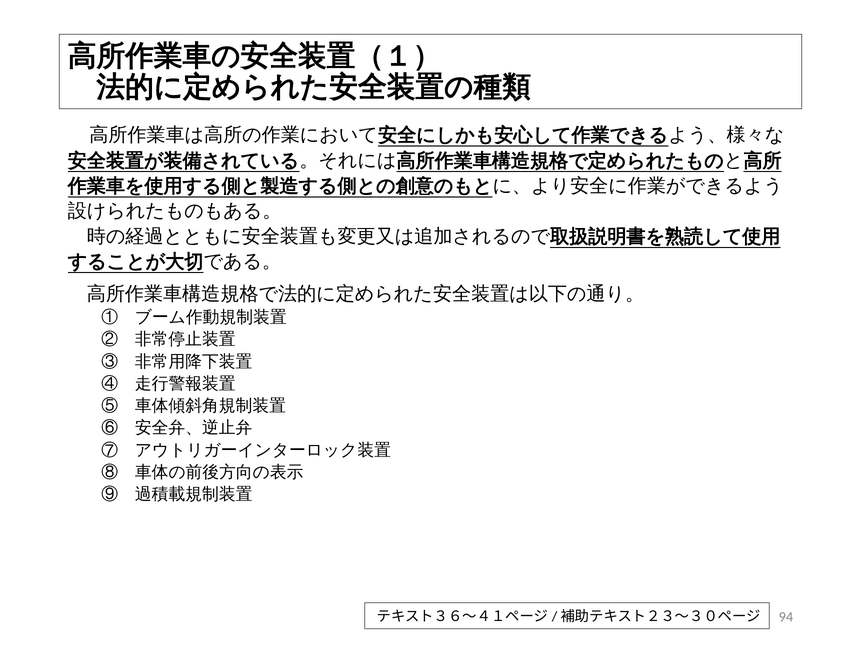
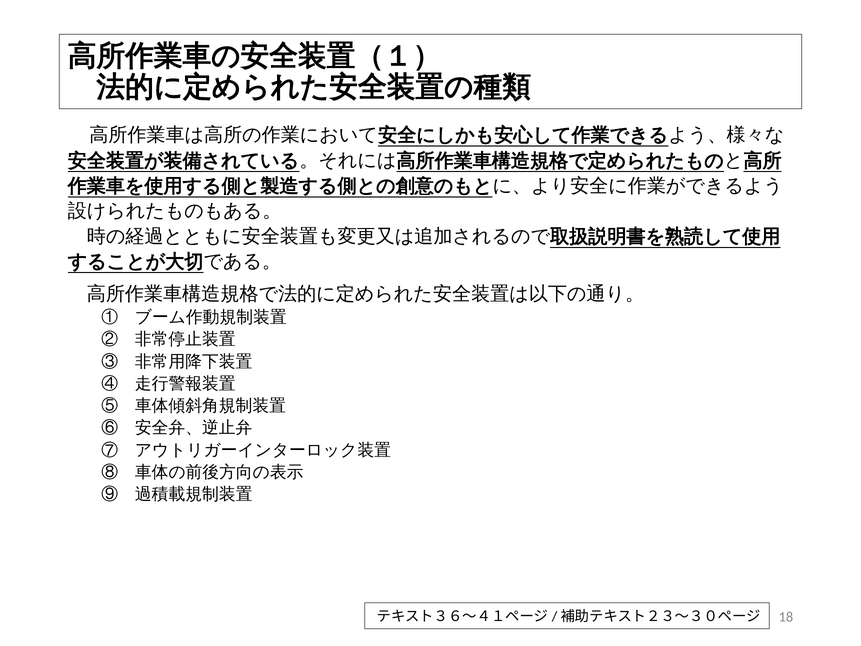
94: 94 -> 18 (786, 617)
